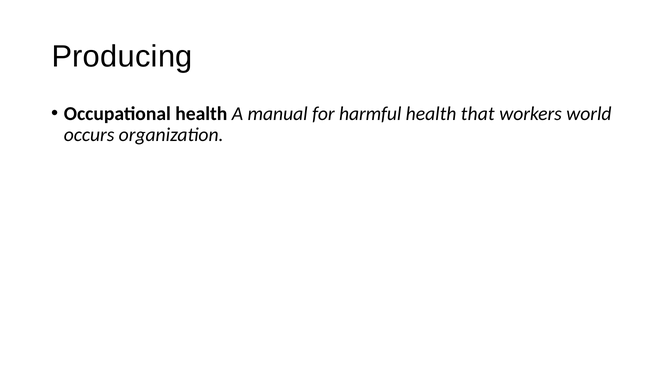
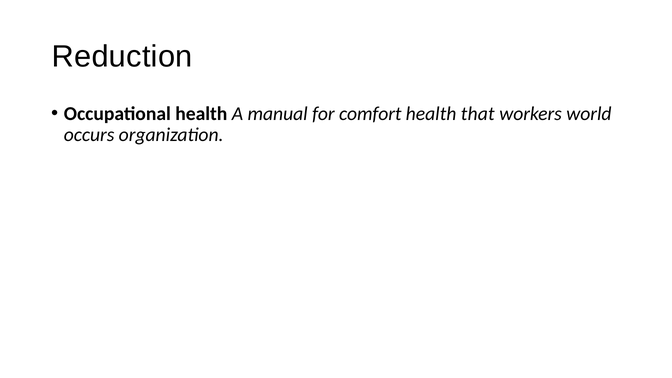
Producing: Producing -> Reduction (122, 56)
harmful: harmful -> comfort (370, 114)
